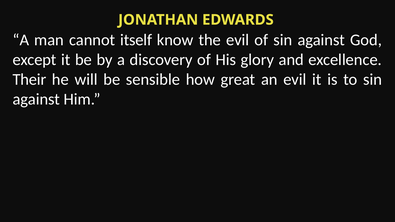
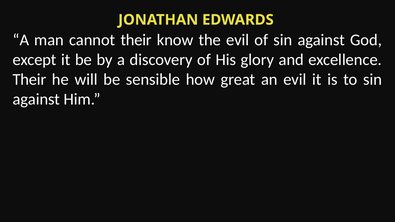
cannot itself: itself -> their (136, 40)
